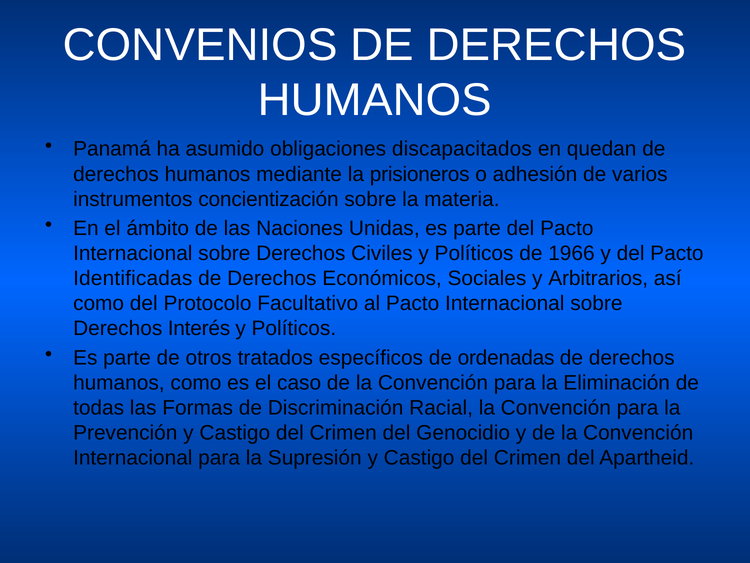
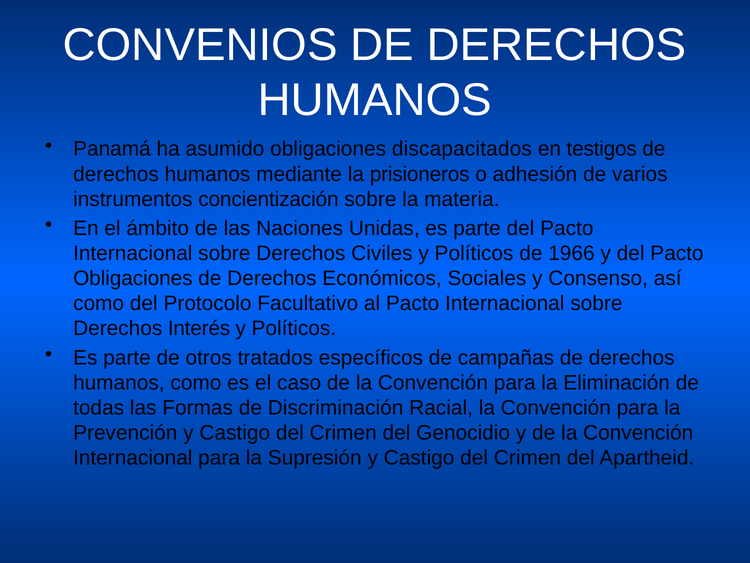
quedan: quedan -> testigos (602, 149)
Identificadas: Identificadas -> Obligaciones (133, 278)
Arbitrarios: Arbitrarios -> Consenso (598, 278)
ordenadas: ordenadas -> campañas (506, 357)
